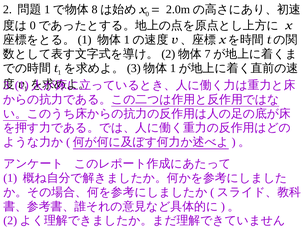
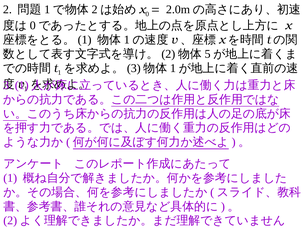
8: 8 -> 2 (95, 9)
7: 7 -> 5 (208, 54)
